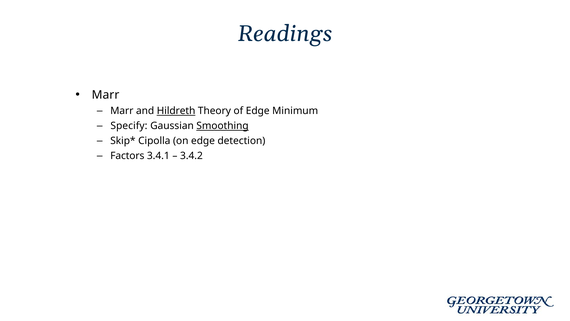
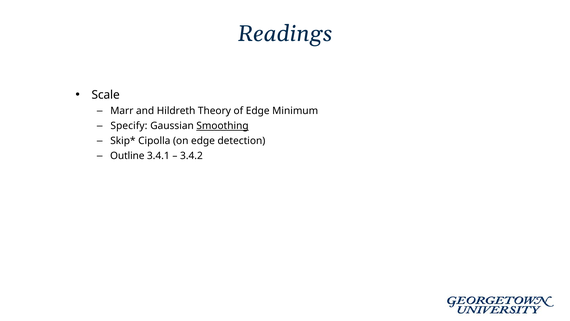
Marr: Marr -> Scale (106, 95)
Hildreth underline: present -> none (176, 111)
Factors: Factors -> Outline (127, 156)
